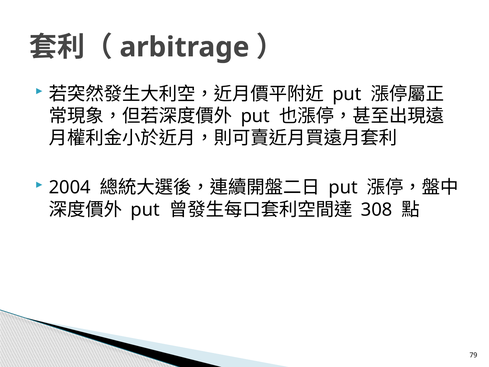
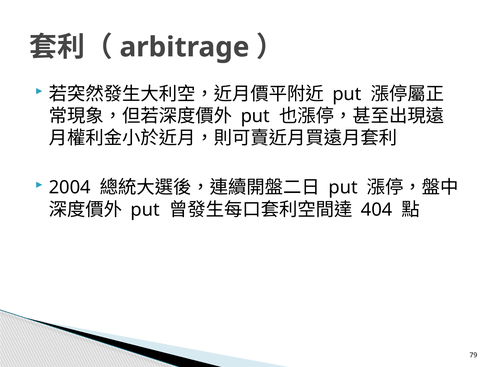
308: 308 -> 404 (377, 209)
